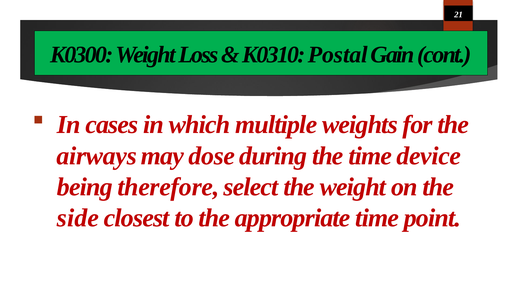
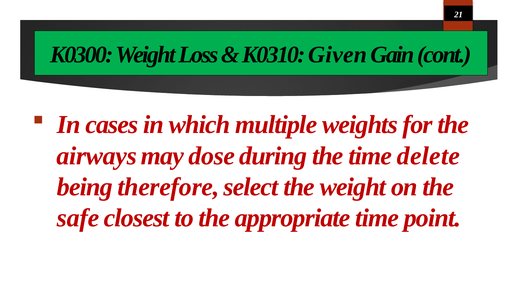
Postal: Postal -> Given (338, 55)
device: device -> delete (428, 156)
side: side -> safe (78, 218)
